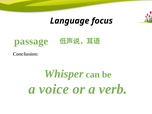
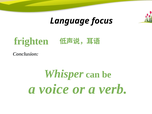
passage: passage -> frighten (31, 41)
